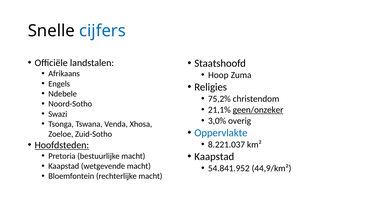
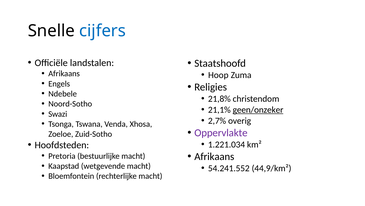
75,2%: 75,2% -> 21,8% (219, 99)
3,0%: 3,0% -> 2,7% (217, 120)
Oppervlakte colour: blue -> purple (221, 132)
8.221.037: 8.221.037 -> 1.221.034 (227, 144)
Hoofdsteden underline: present -> none (62, 145)
Kaapstad: Kaapstad -> Afrikaans (214, 156)
54.841.952: 54.841.952 -> 54.241.552 (229, 168)
